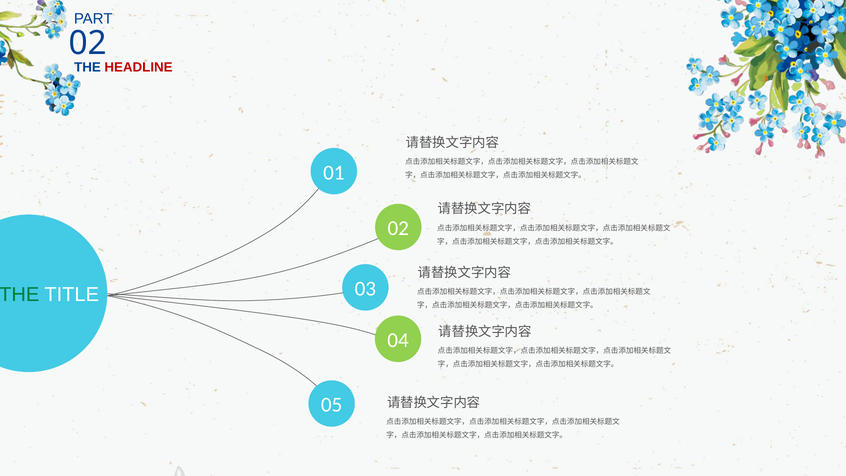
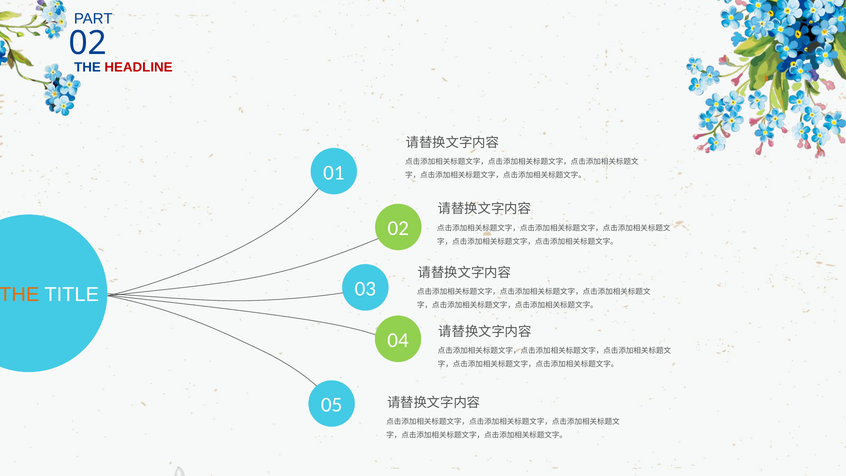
THE colour: green -> orange (19, 295)
